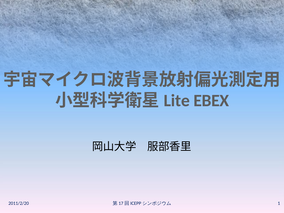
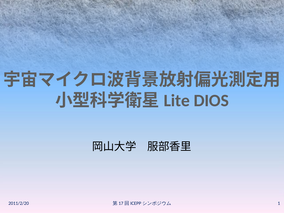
EBEX: EBEX -> DIOS (211, 101)
